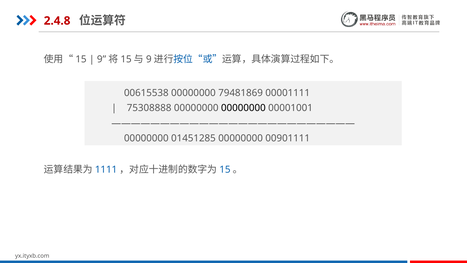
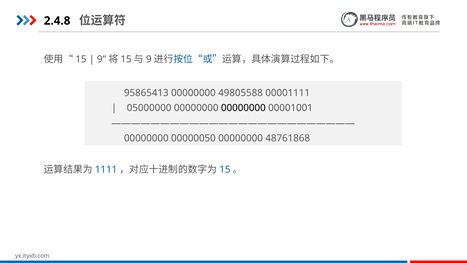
2.4.8 colour: red -> black (57, 21)
00615538: 00615538 -> 95865413 (146, 93)
79481869: 79481869 -> 49805588 (241, 93)
75308888: 75308888 -> 05000000 (149, 108)
01451285: 01451285 -> 00000050 (193, 138)
00901111: 00901111 -> 48761868 (288, 138)
